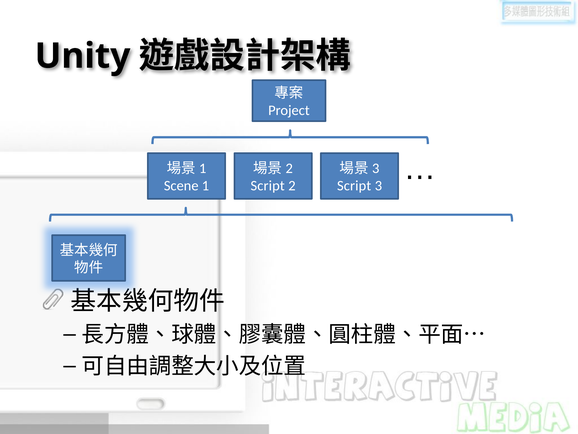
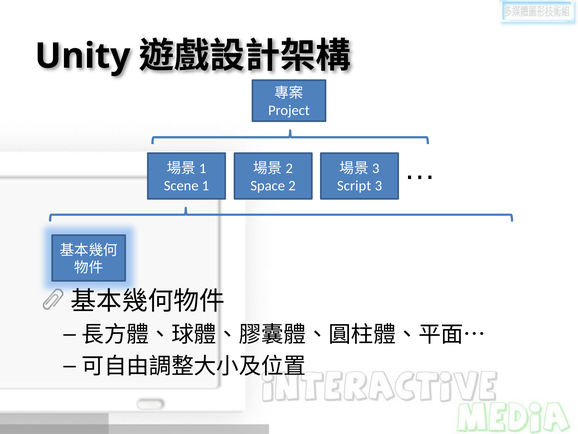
Script: Script -> Space (268, 185)
